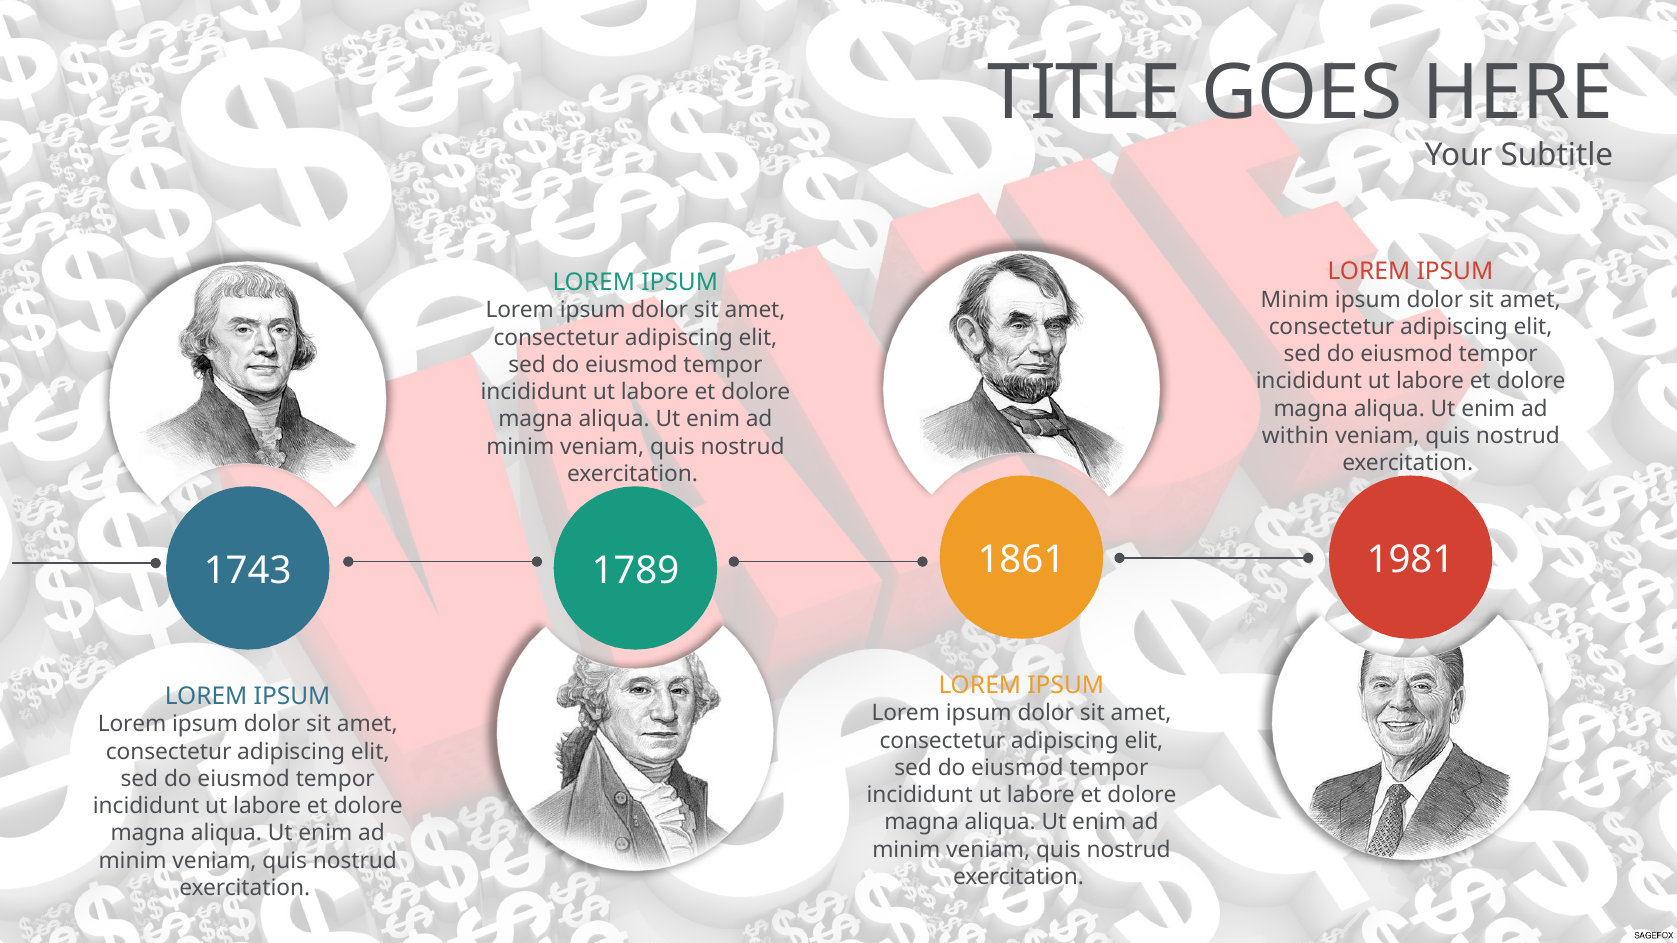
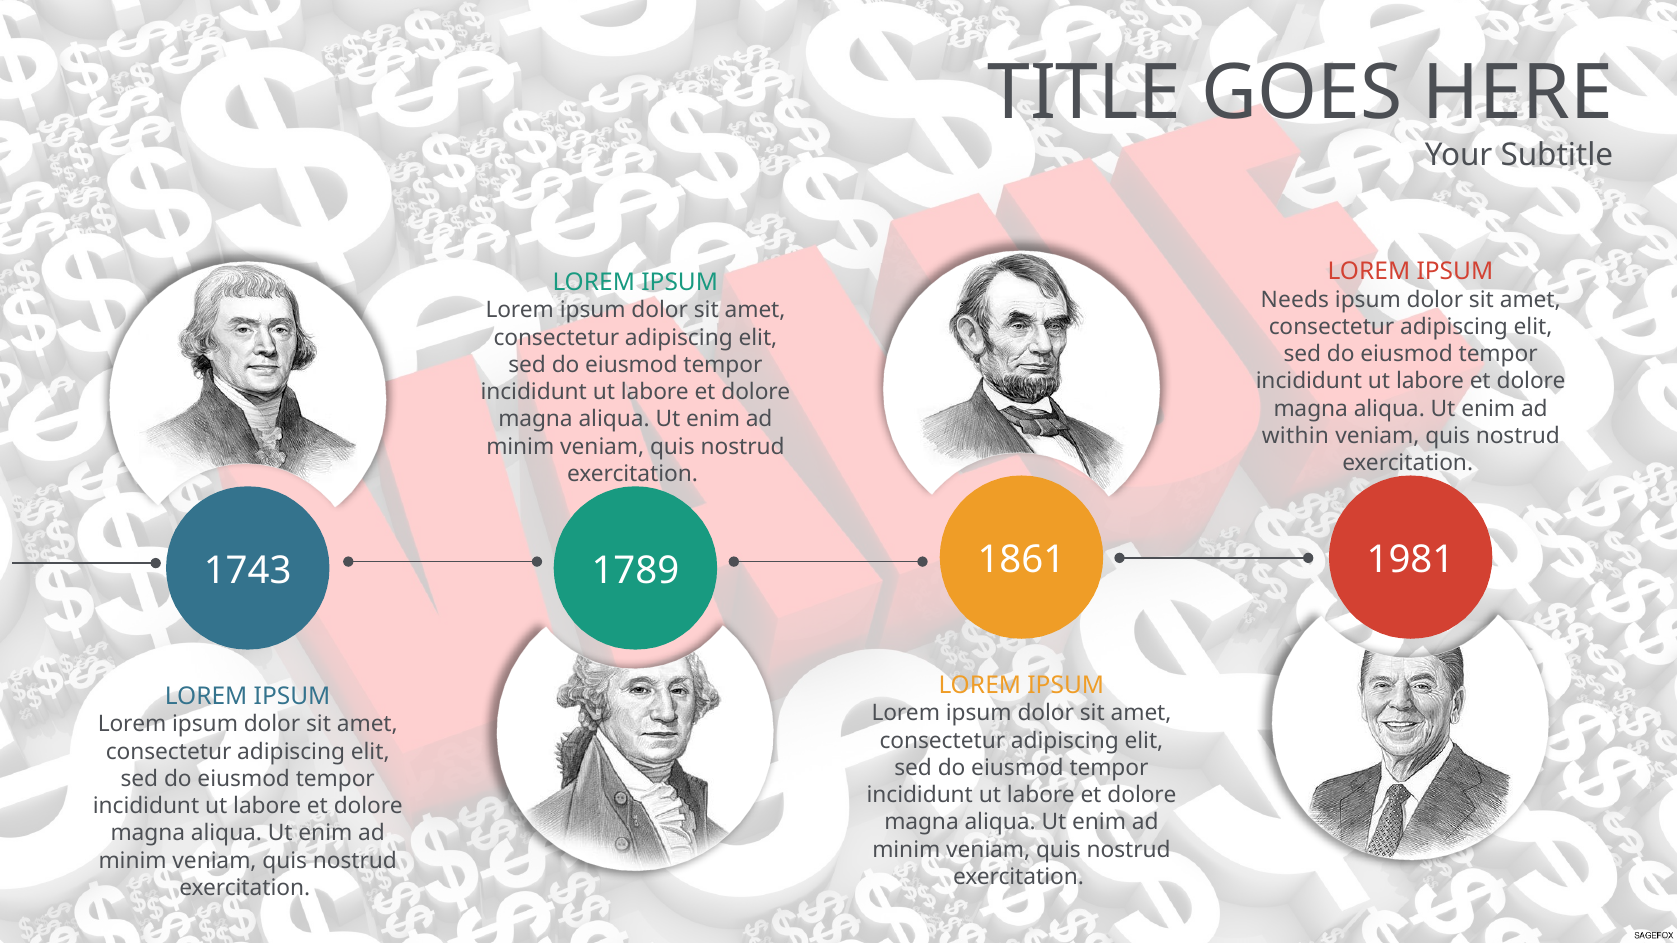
Minim: Minim -> Needs (1295, 300)
